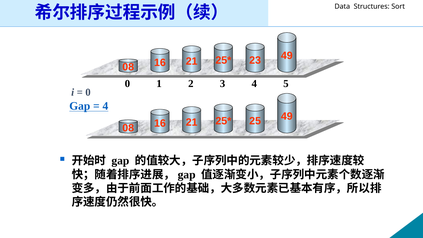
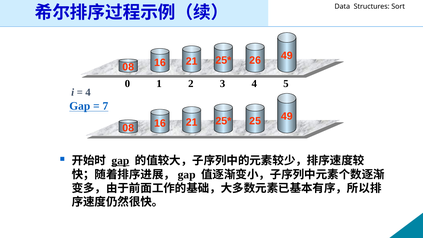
23: 23 -> 26 (255, 60)
0: 0 -> 4 (88, 92)
4: 4 -> 7 (105, 106)
gap underline: none -> present (120, 161)
